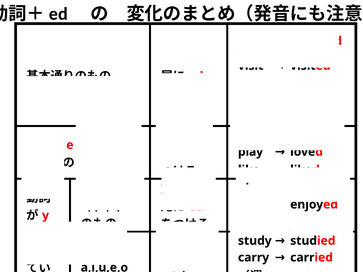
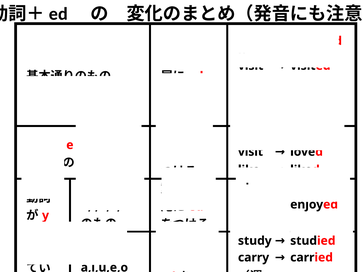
play: play -> visit (251, 152)
